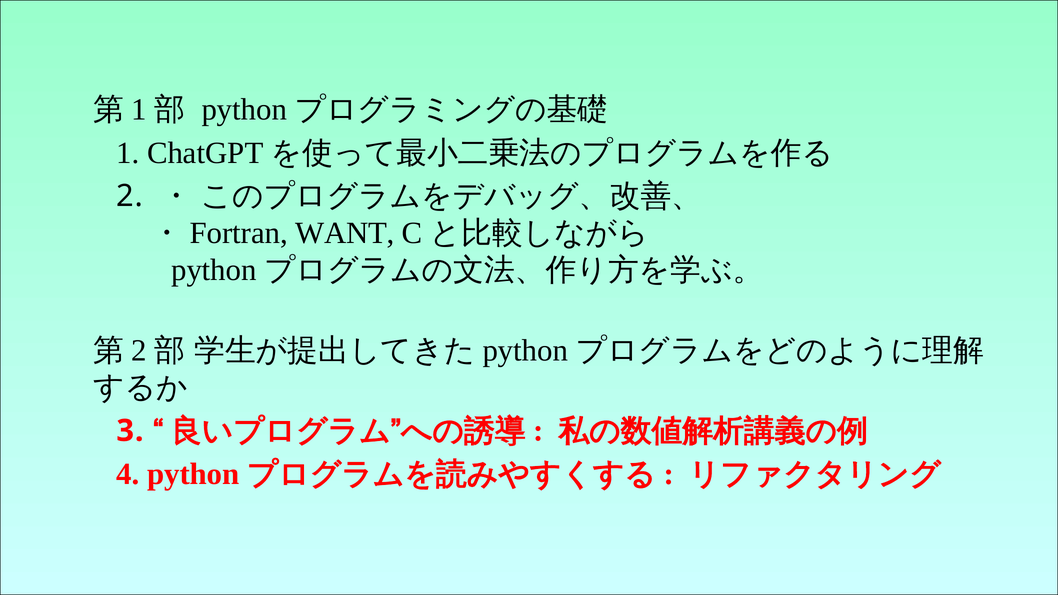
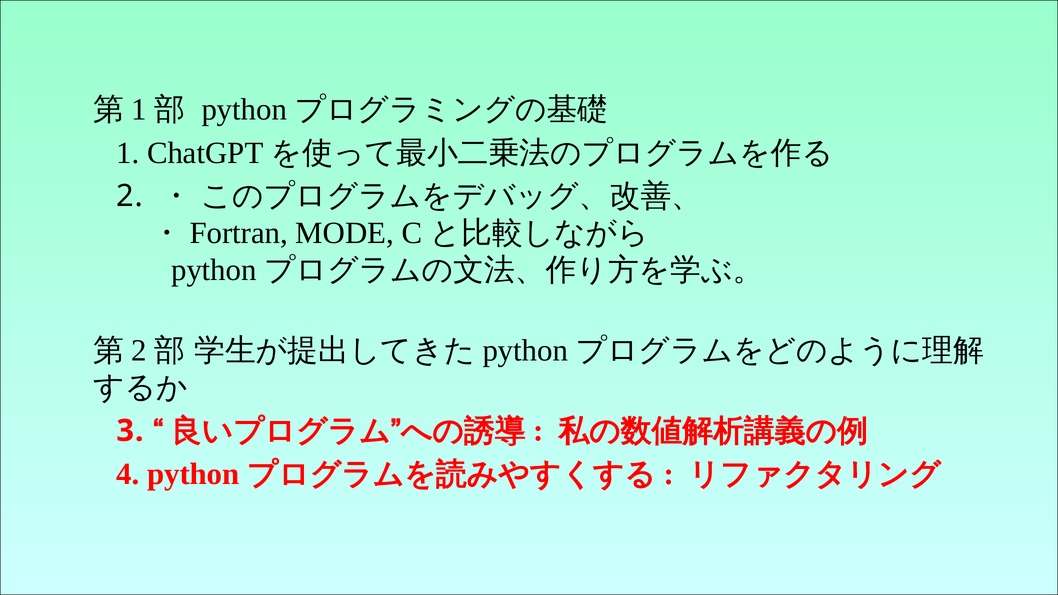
WANT: WANT -> MODE (345, 233)
